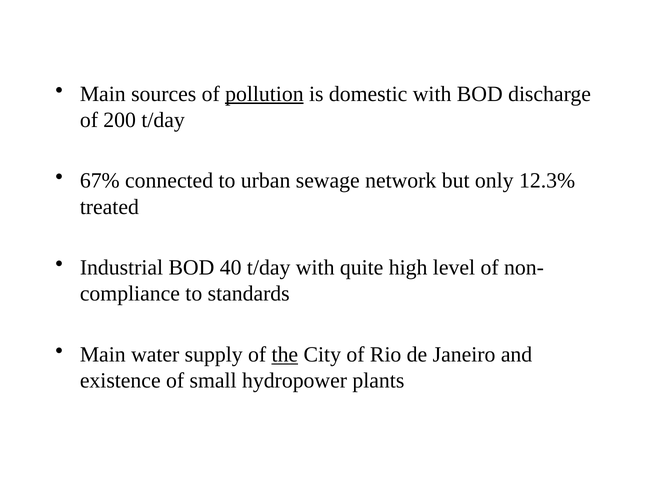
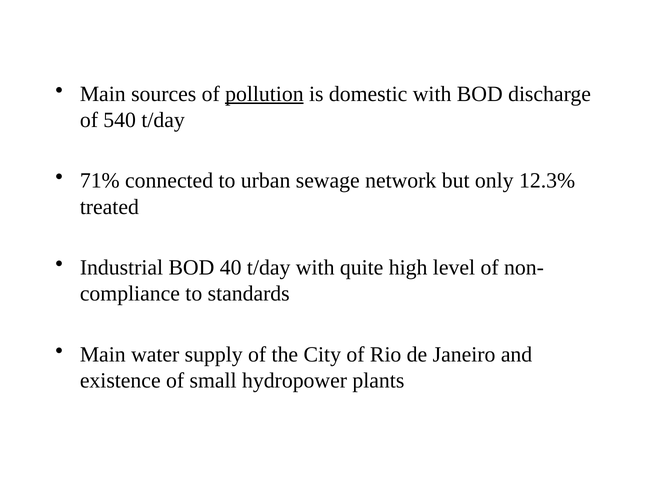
200: 200 -> 540 (120, 120)
67%: 67% -> 71% (100, 181)
the underline: present -> none (285, 355)
